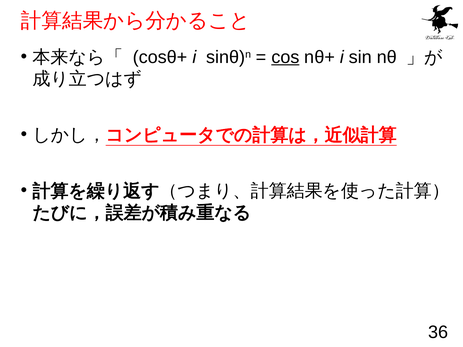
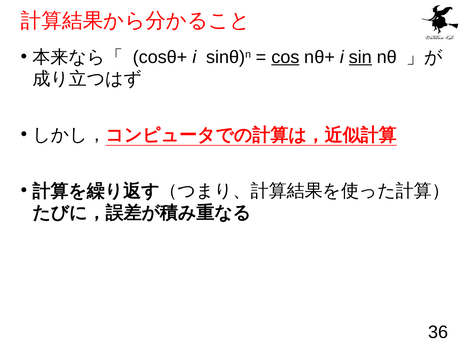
sin underline: none -> present (360, 57)
